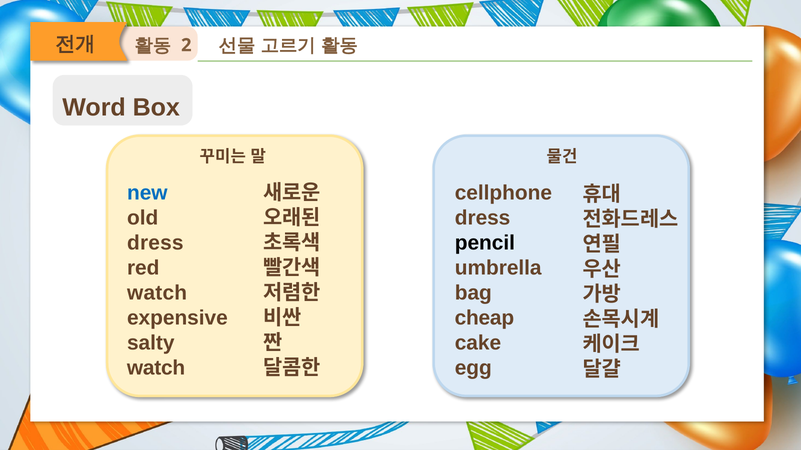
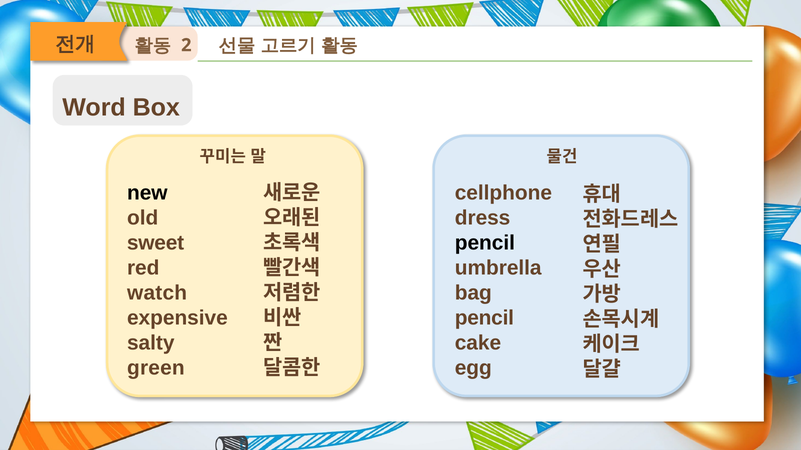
new colour: blue -> black (147, 193)
dress: dress -> sweet (156, 243)
cheap: cheap -> pencil (484, 318)
watch: watch -> green (156, 368)
